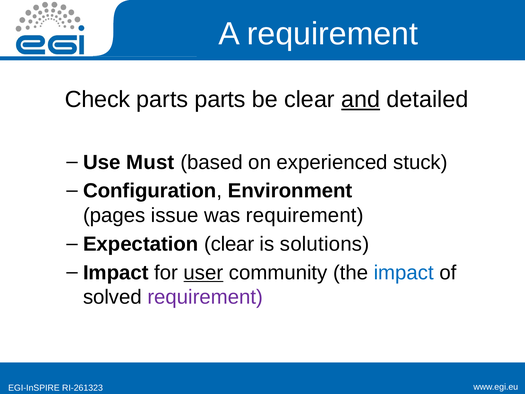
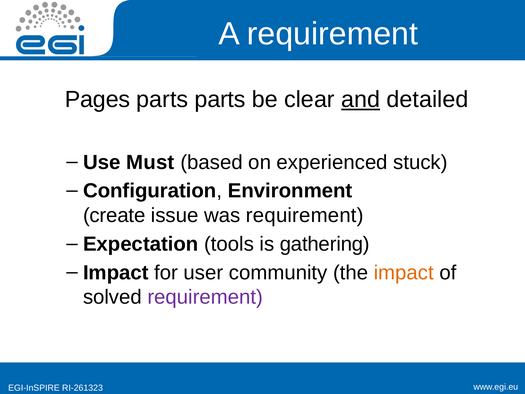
Check: Check -> Pages (98, 99)
pages: pages -> create (114, 215)
Expectation clear: clear -> tools (229, 244)
solutions: solutions -> gathering (325, 244)
user underline: present -> none (203, 273)
impact colour: blue -> orange (404, 273)
